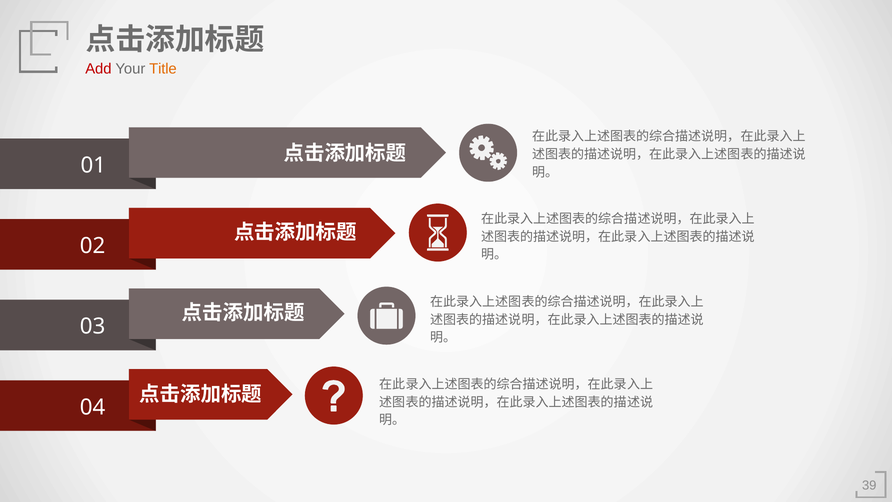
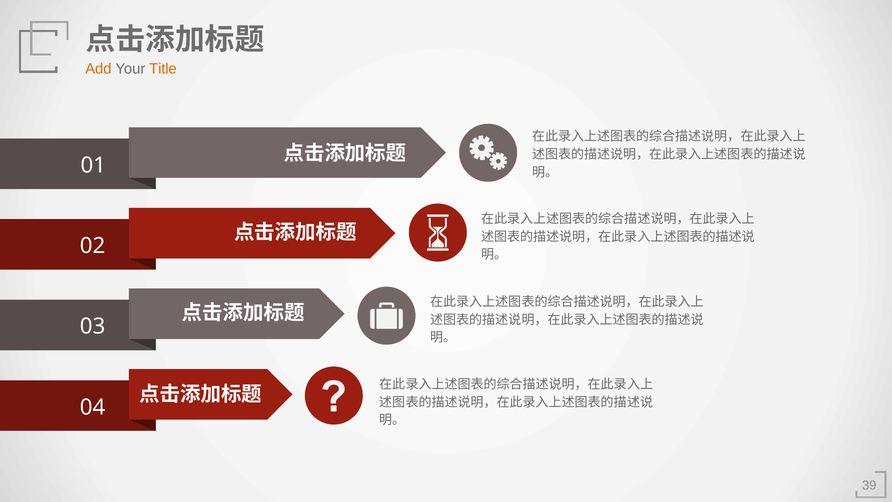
Add colour: red -> orange (98, 69)
